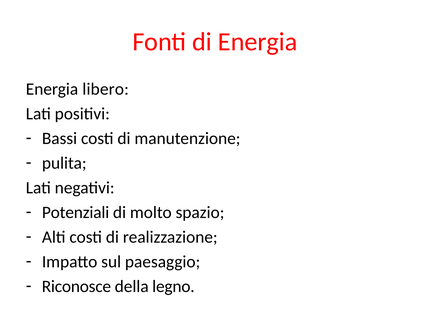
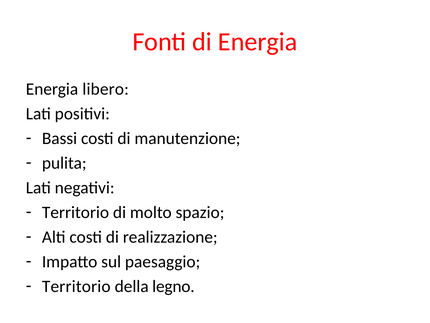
Potenziali: Potenziali -> Territorio (76, 212)
Riconosce: Riconosce -> Territorio (76, 286)
